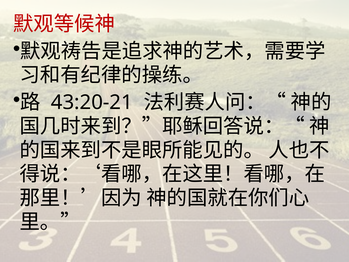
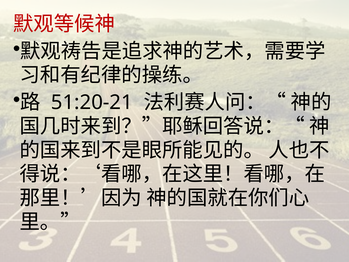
43:20-21: 43:20-21 -> 51:20-21 (92, 102)
